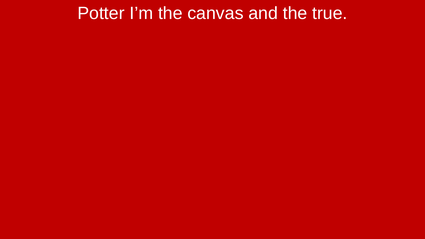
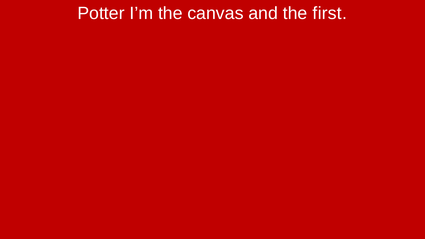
true: true -> first (330, 13)
